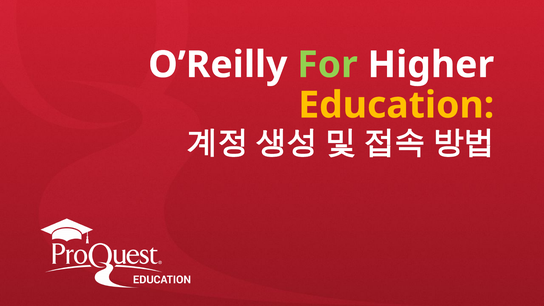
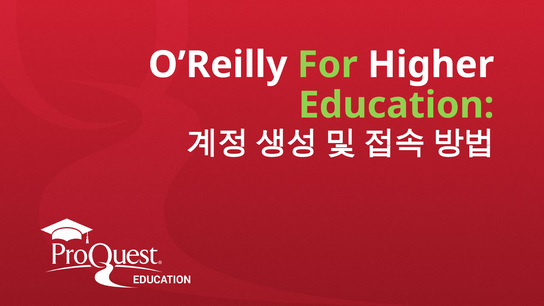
Education colour: yellow -> light green (396, 105)
